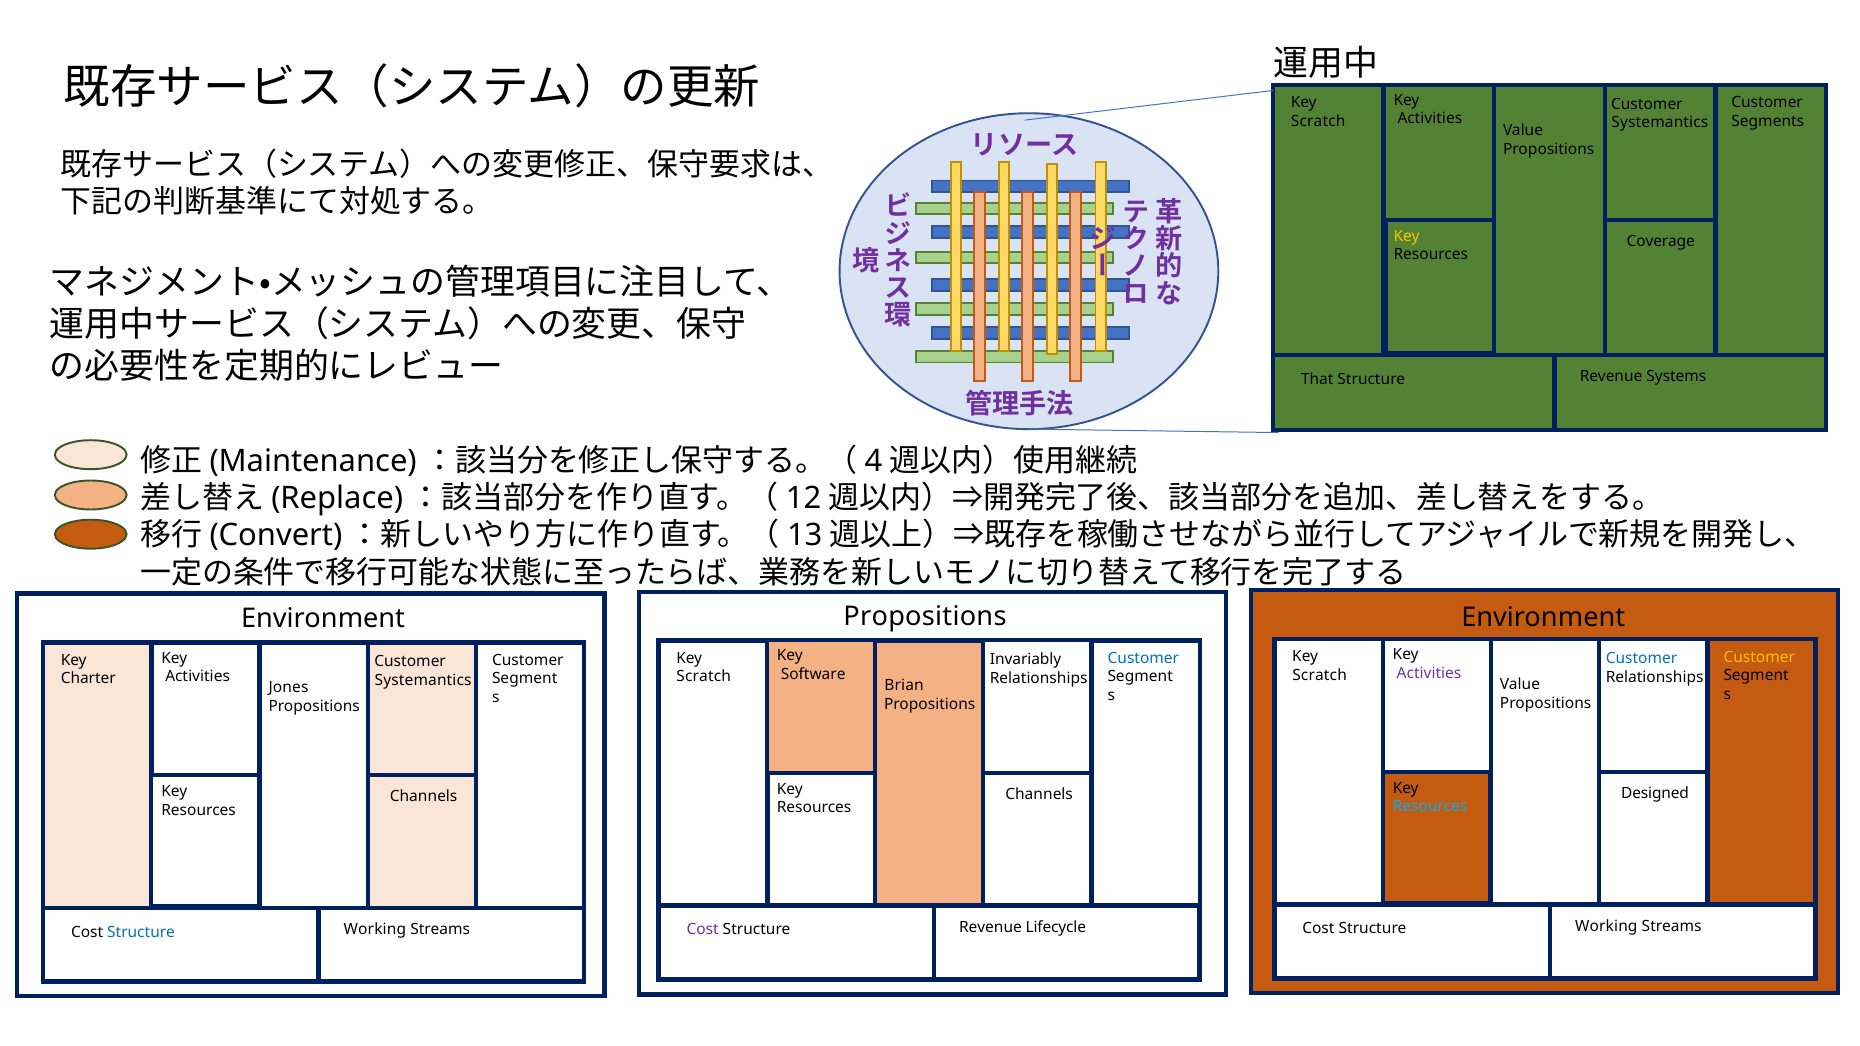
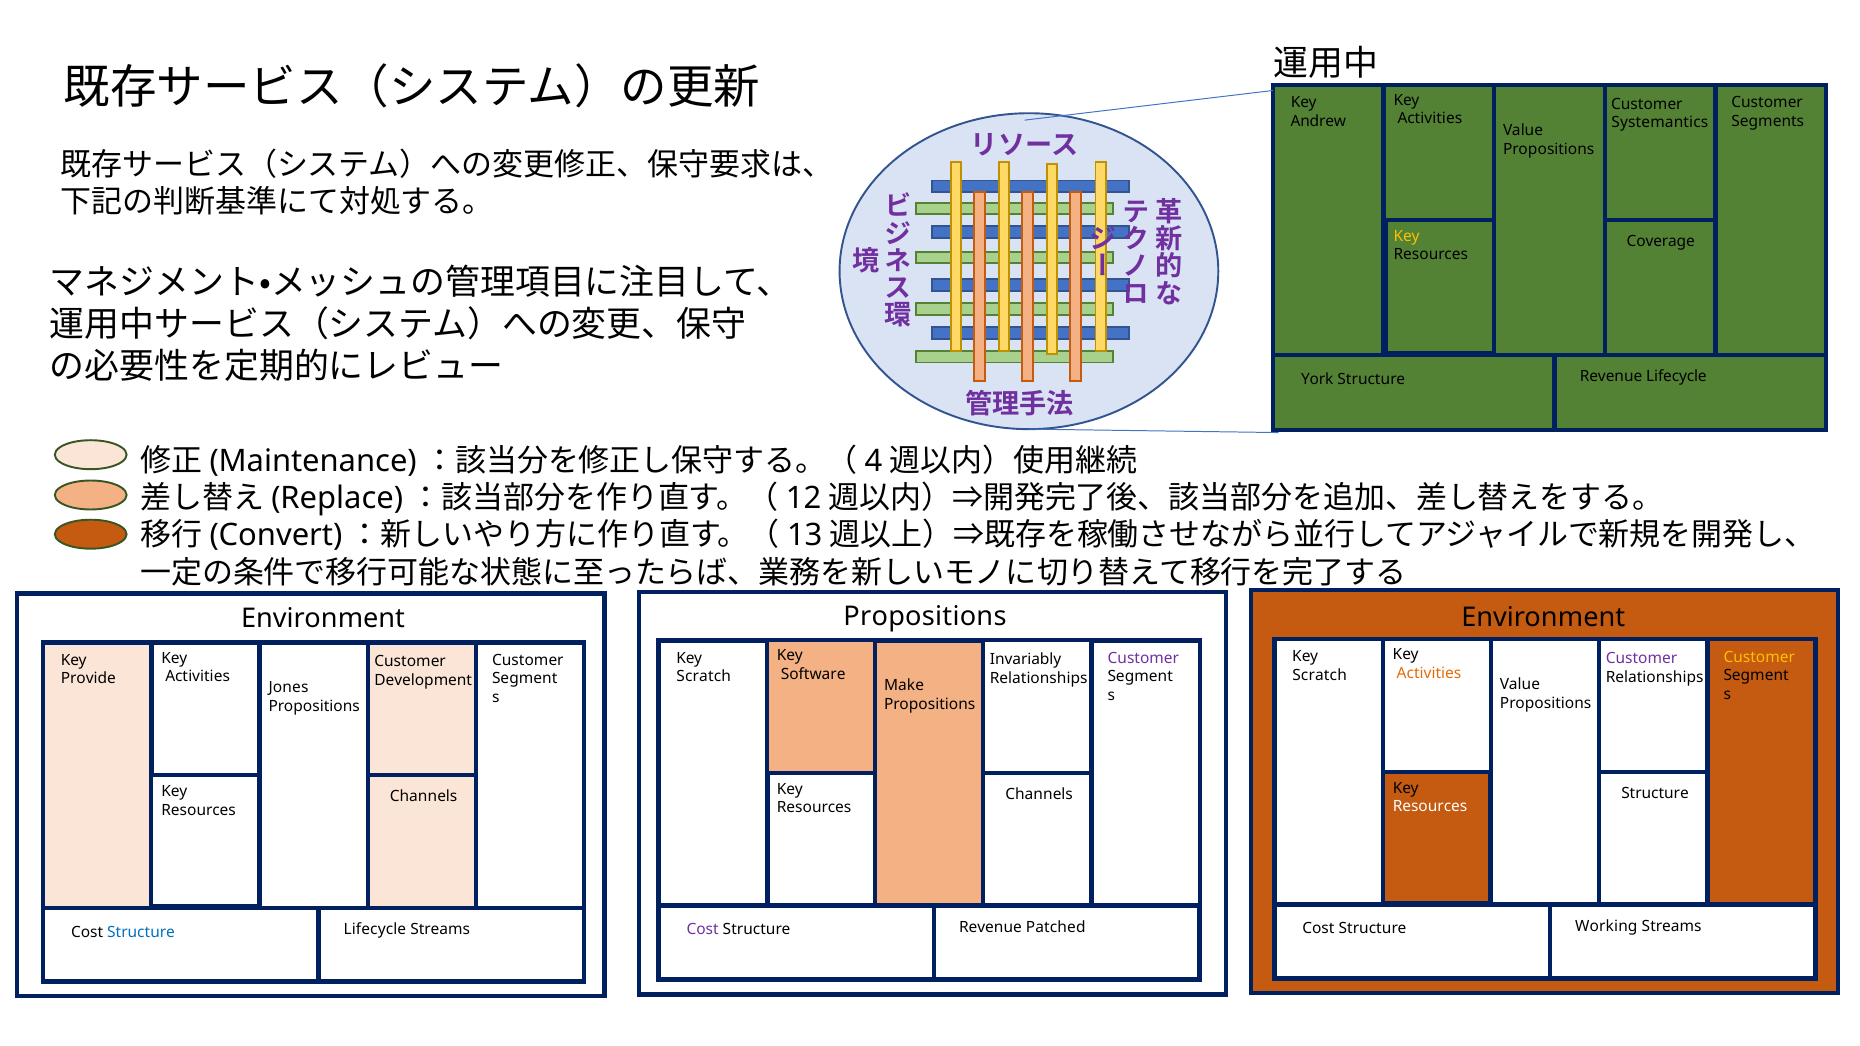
Scratch: Scratch -> Andrew (1318, 121)
Revenue Systems: Systems -> Lifecycle (1676, 377)
That: That -> York (1317, 379)
Customer colour: blue -> purple (1143, 658)
Customer colour: blue -> purple (1641, 659)
Activities colour: purple -> orange (1429, 673)
Charter: Charter -> Provide (88, 679)
Systemantics: Systemantics -> Development (423, 680)
Brian: Brian -> Make (904, 686)
Designed: Designed -> Structure (1655, 794)
Resources colour: light blue -> white (1430, 807)
Lifecycle: Lifecycle -> Patched (1056, 927)
Working: Working -> Lifecycle (375, 930)
